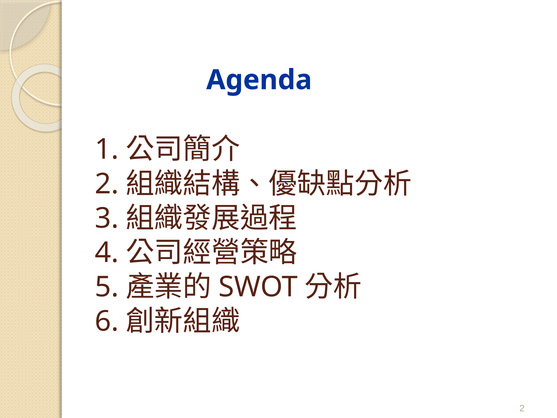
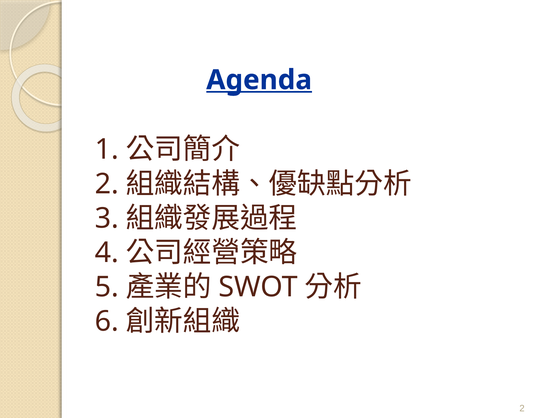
Agenda underline: none -> present (259, 80)
